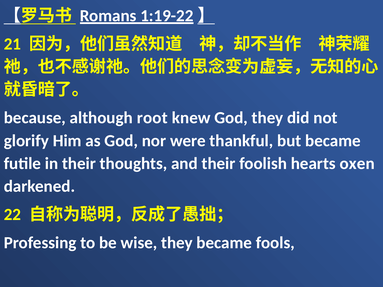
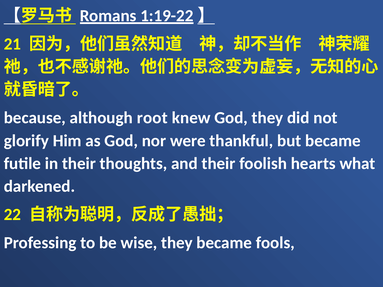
oxen: oxen -> what (357, 164)
